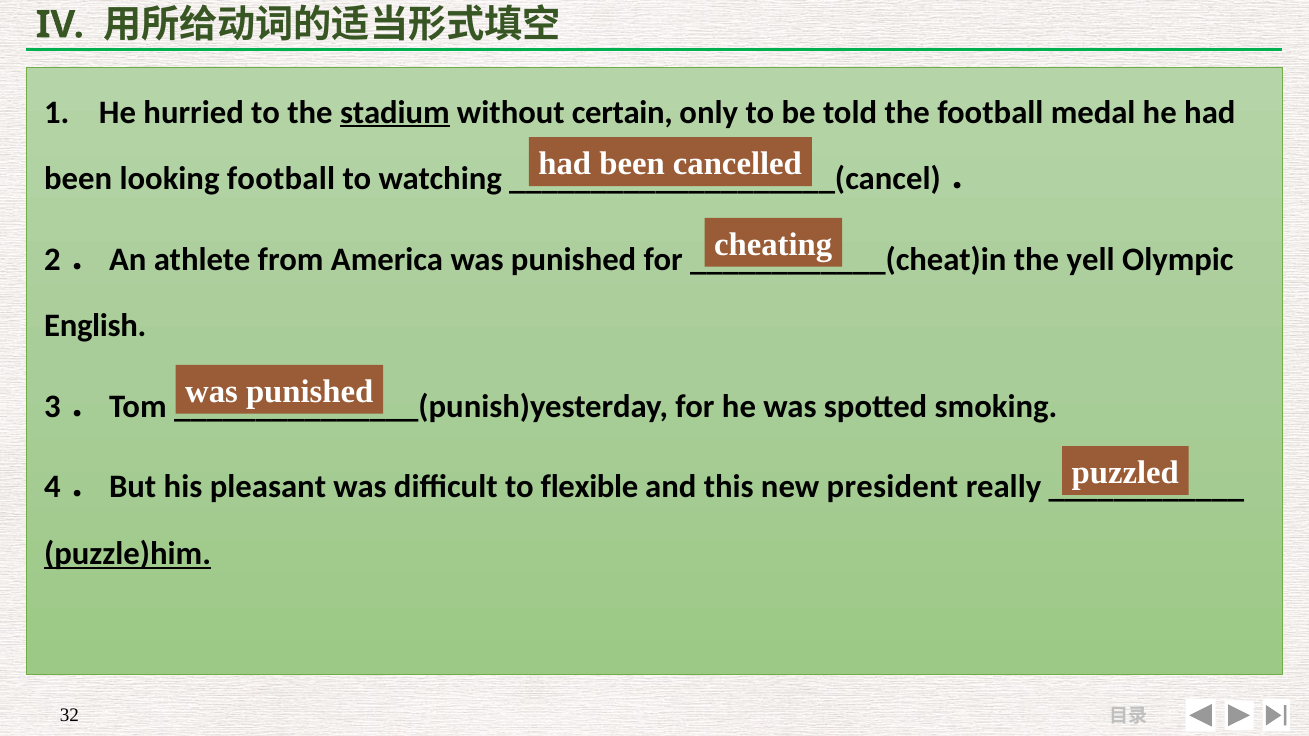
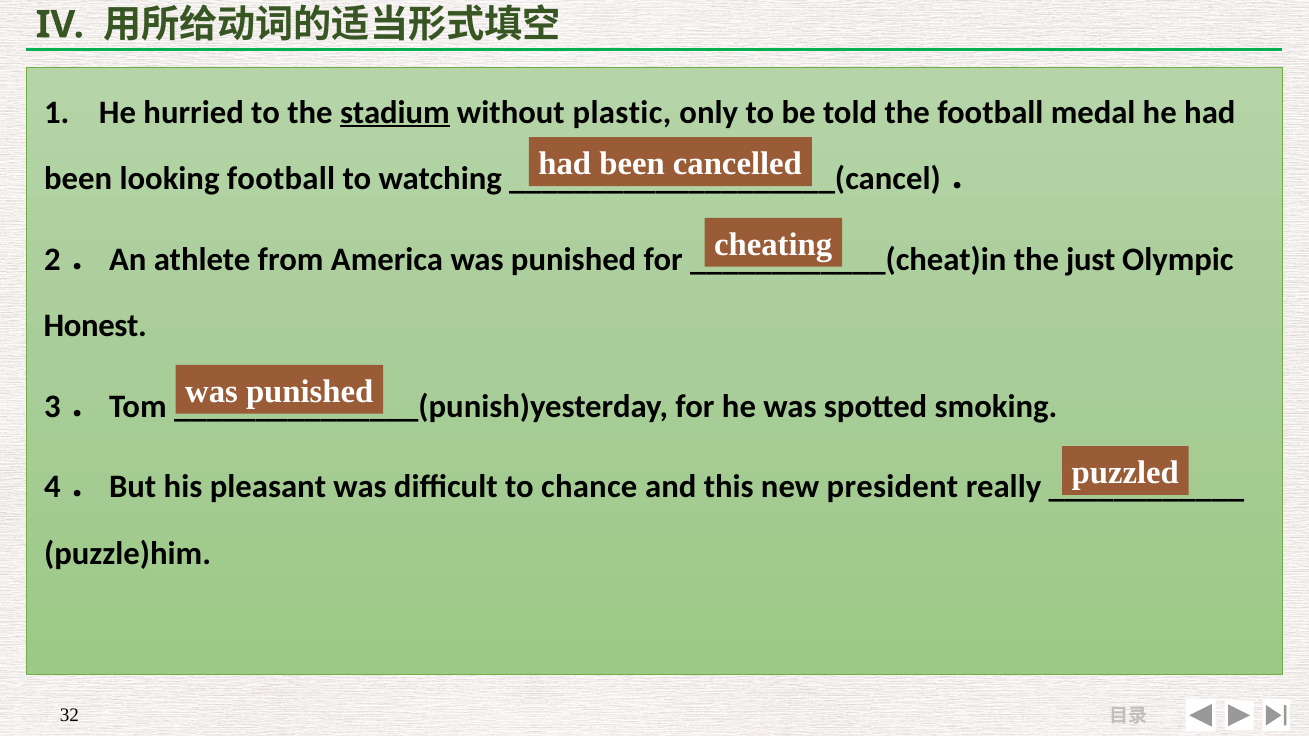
certain: certain -> plastic (622, 112)
yell: yell -> just (1091, 260)
English: English -> Honest (95, 326)
flexible: flexible -> chance (589, 487)
puzzle)him underline: present -> none (128, 554)
